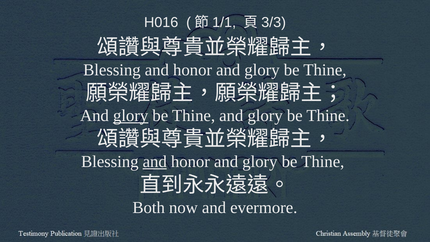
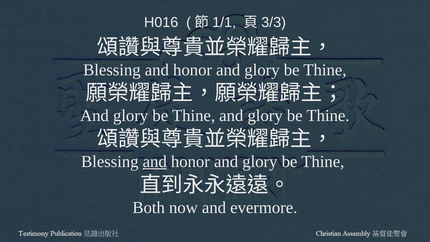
glory underline: present -> none (131, 116)
